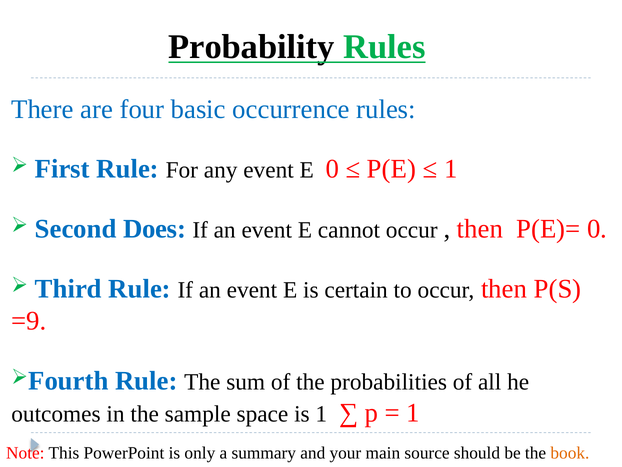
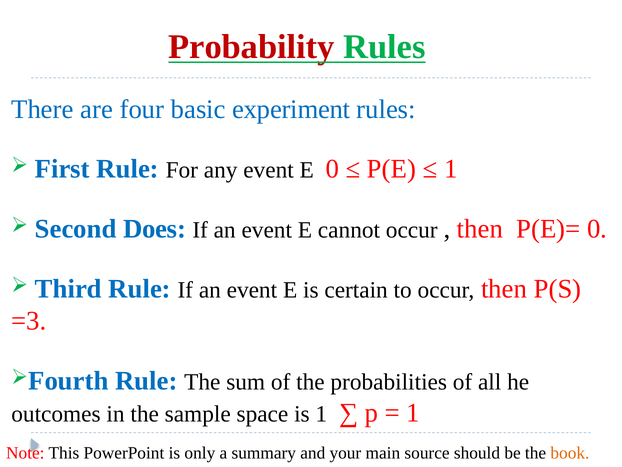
Probability colour: black -> red (251, 47)
occurrence: occurrence -> experiment (291, 109)
=9: =9 -> =3 (29, 321)
